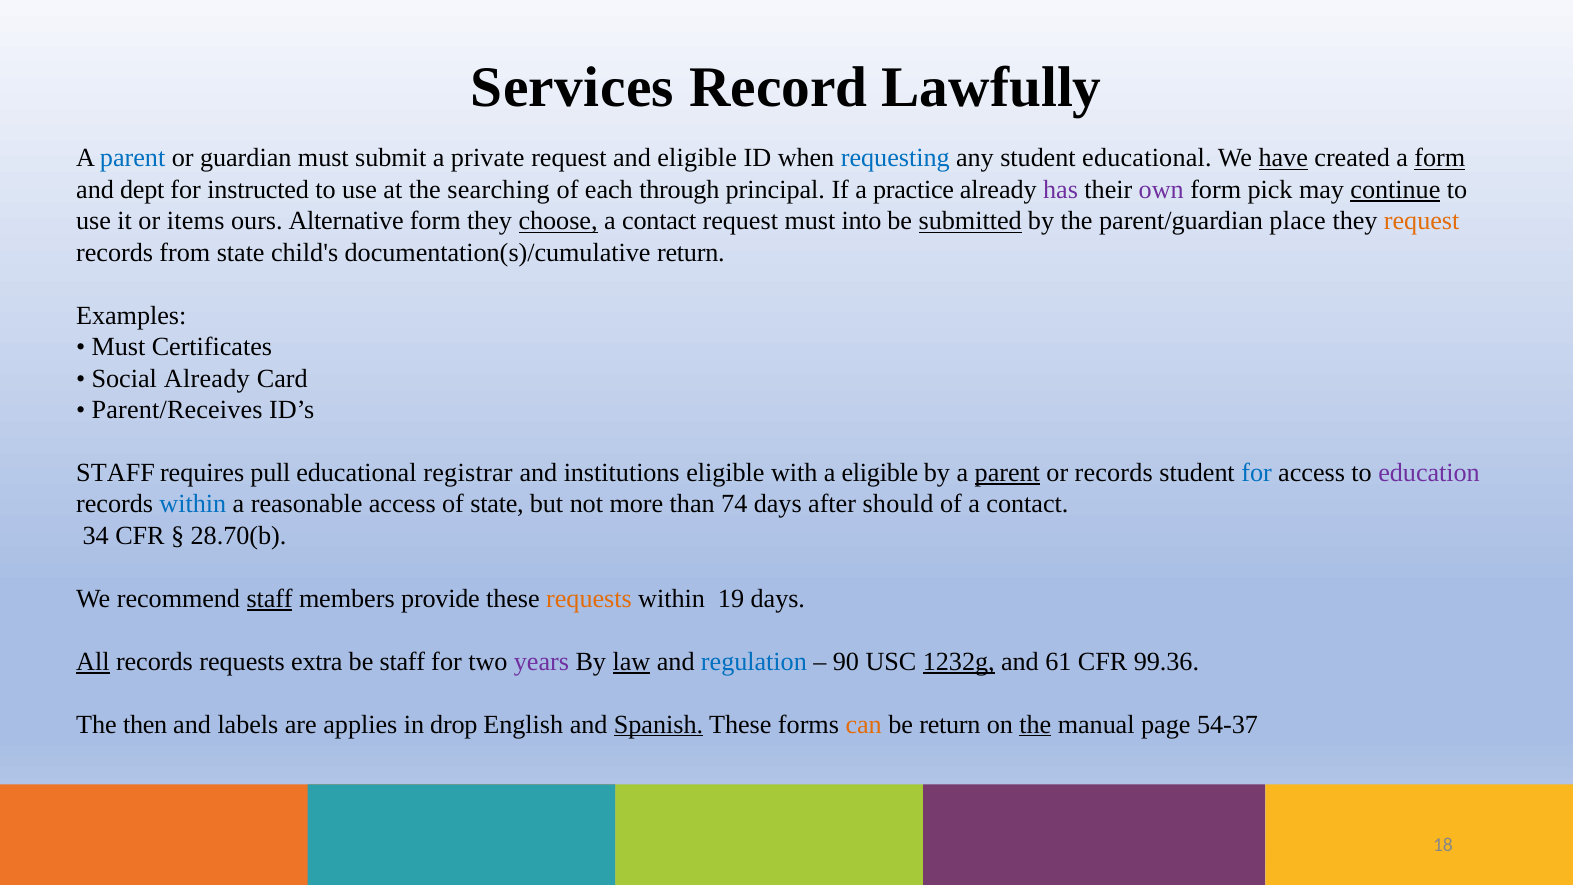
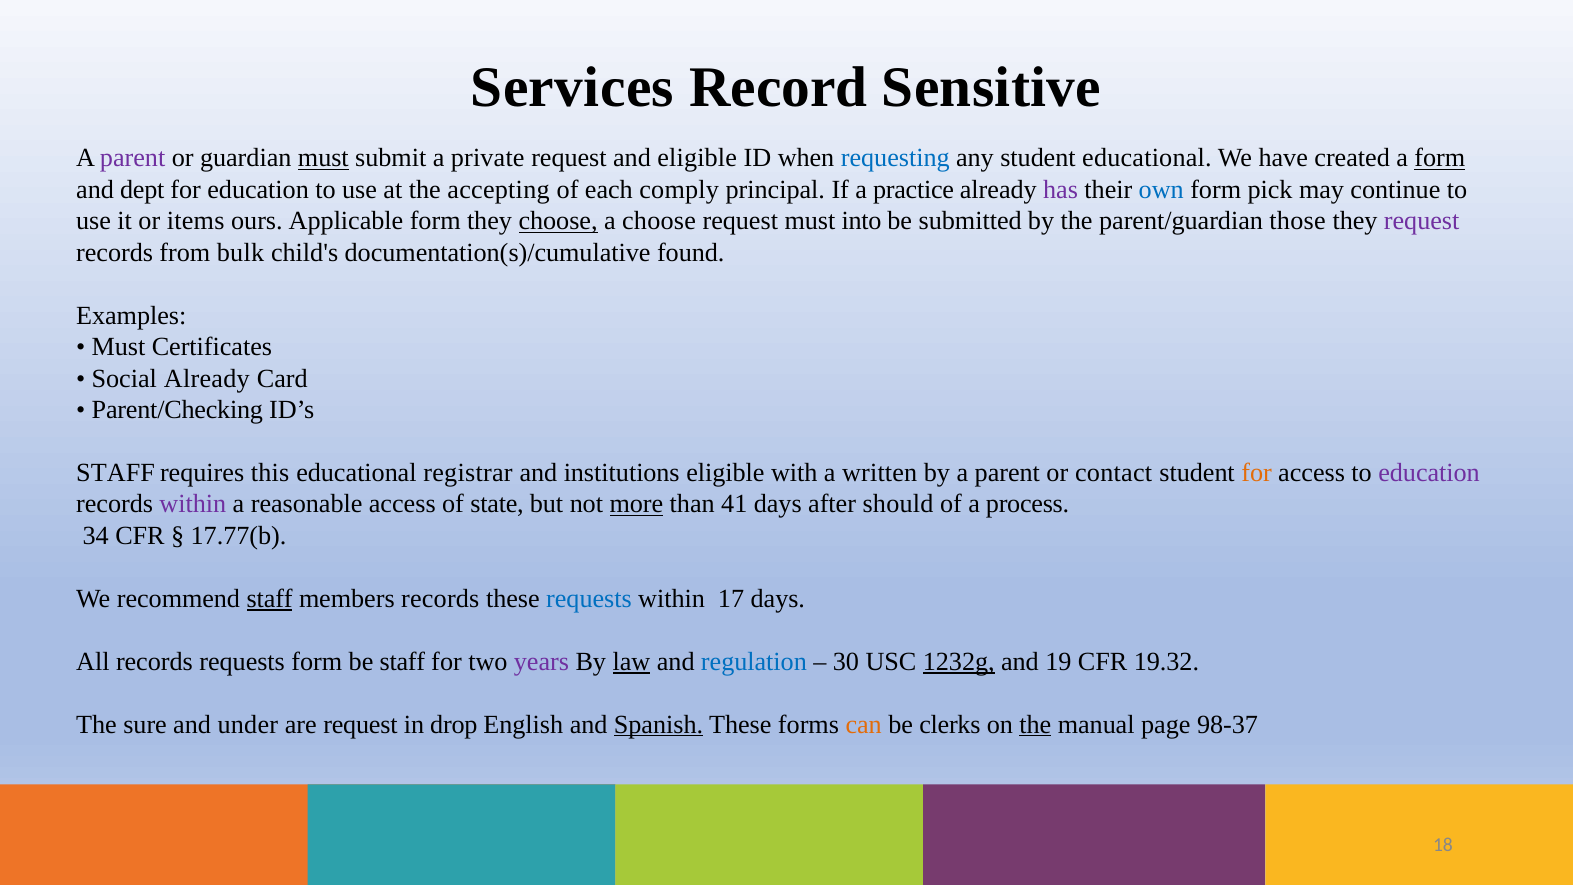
Lawfully: Lawfully -> Sensitive (992, 87)
parent colour: blue -> purple (133, 158)
must underline: none -> present (323, 158)
have underline: present -> none (1283, 158)
for instructed: instructed -> education (258, 190)
searching: searching -> accepting (499, 190)
through: through -> comply (679, 190)
own colour: purple -> blue (1161, 190)
continue underline: present -> none (1395, 190)
Alternative: Alternative -> Applicable (346, 221)
contact: contact -> choose (659, 221)
submitted underline: present -> none (970, 221)
place: place -> those (1298, 221)
request colour: orange -> purple (1422, 221)
from state: state -> bulk (241, 253)
documentation(s)/cumulative return: return -> found (691, 253)
Parent/Receives: Parent/Receives -> Parent/Checking (177, 410)
pull: pull -> this (270, 473)
a eligible: eligible -> written (880, 473)
parent underline: present -> none (1007, 473)
or records: records -> contact (1114, 473)
for colour: blue -> orange (1257, 473)
within colour: blue -> purple (193, 504)
more underline: none -> present (636, 504)
74: 74 -> 41 (734, 504)
of a contact: contact -> process (1028, 504)
28.70(b: 28.70(b -> 17.77(b (239, 536)
members provide: provide -> records (440, 599)
requests colour: orange -> blue (589, 599)
19: 19 -> 17 (731, 599)
All underline: present -> none (93, 661)
requests extra: extra -> form (317, 661)
90: 90 -> 30 (846, 661)
61: 61 -> 19 (1058, 661)
99.36: 99.36 -> 19.32 (1166, 661)
then: then -> sure (145, 724)
labels: labels -> under (248, 724)
are applies: applies -> request (360, 724)
be return: return -> clerks (950, 724)
54-37: 54-37 -> 98-37 (1228, 724)
